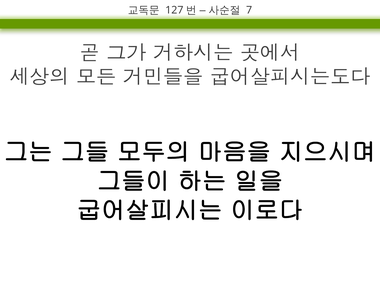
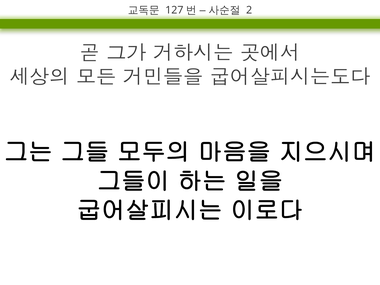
7: 7 -> 2 (249, 10)
